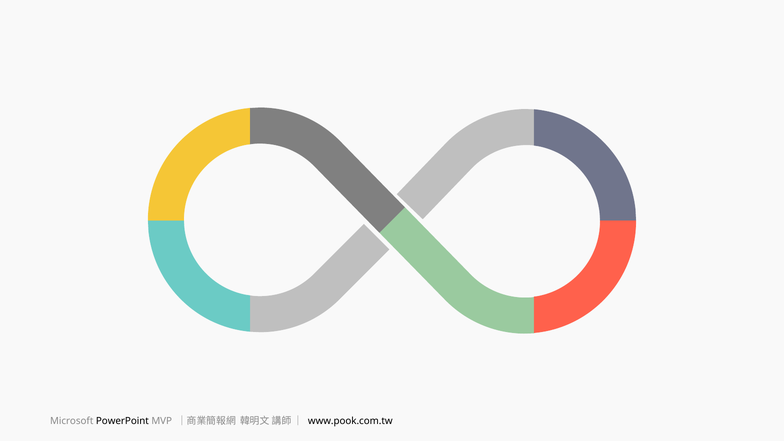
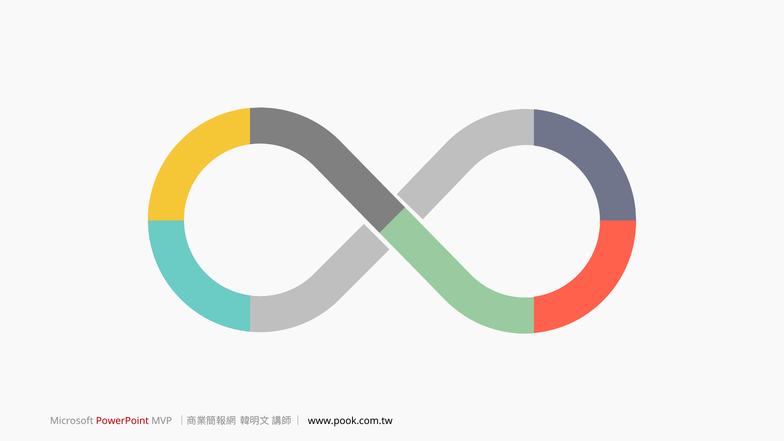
PowerPoint colour: black -> red (122, 421)
